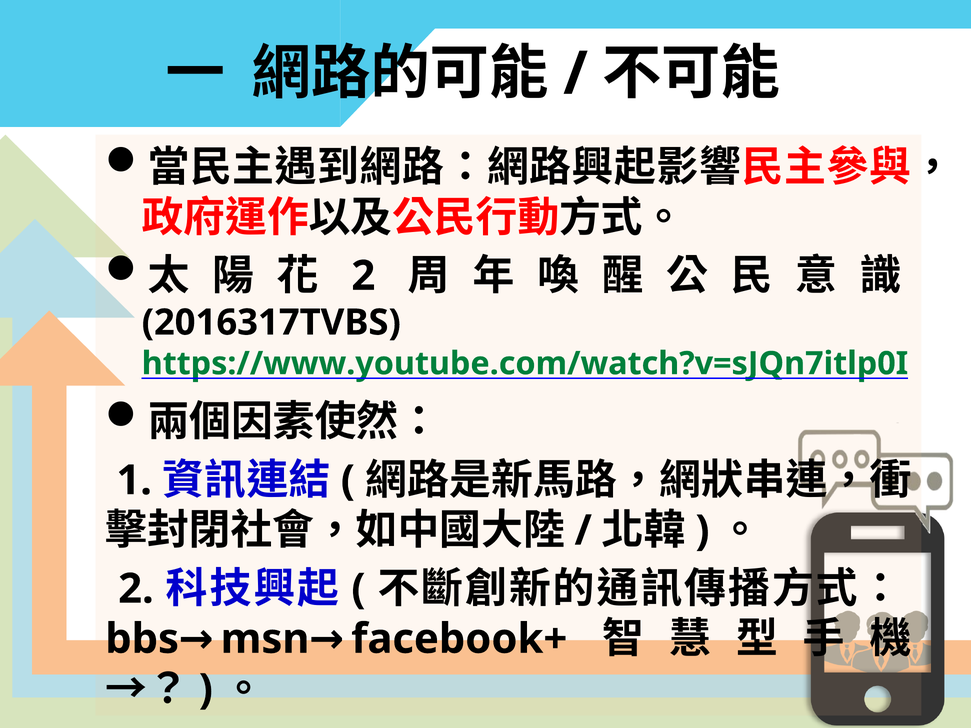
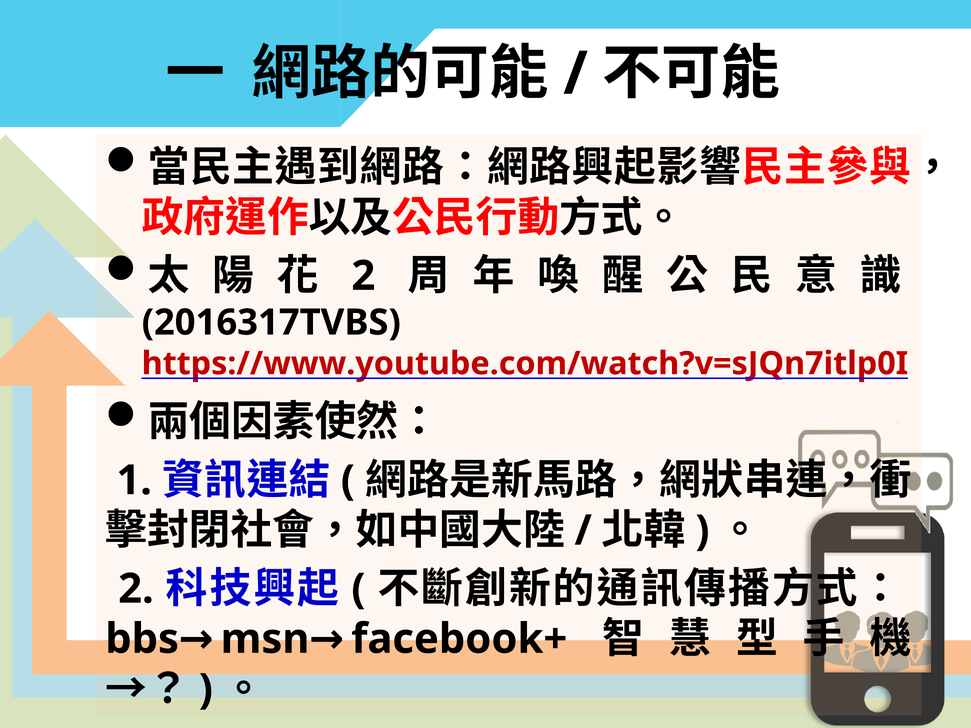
https://www.youtube.com/watch?v=sJQn7itlp0I colour: green -> red (525, 364)
